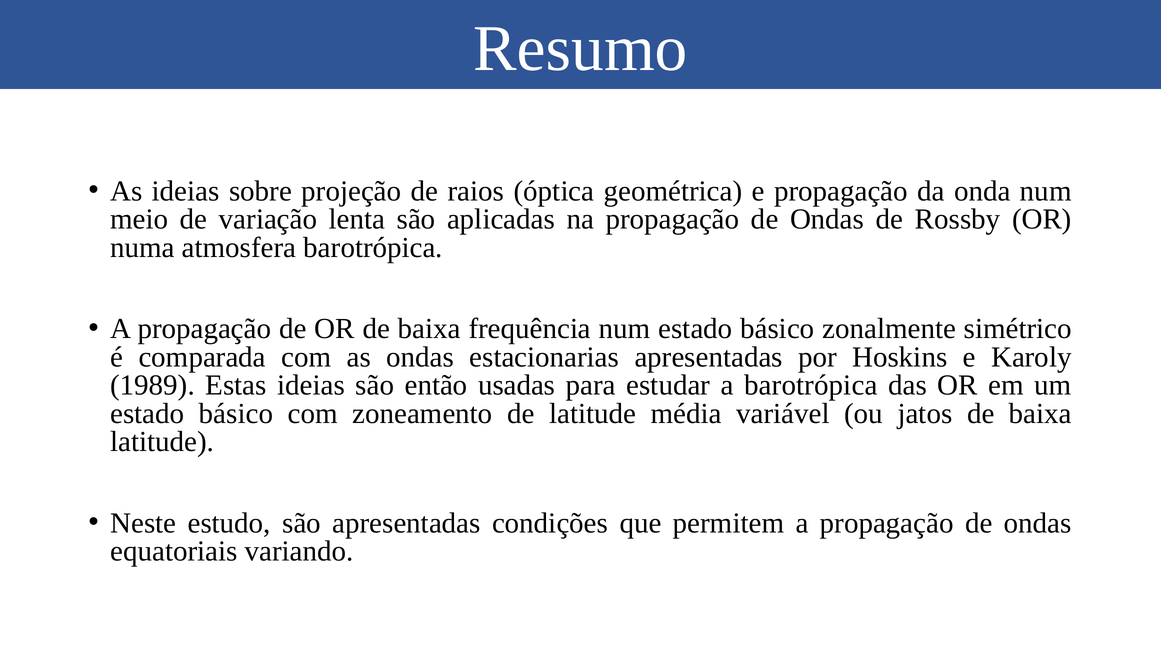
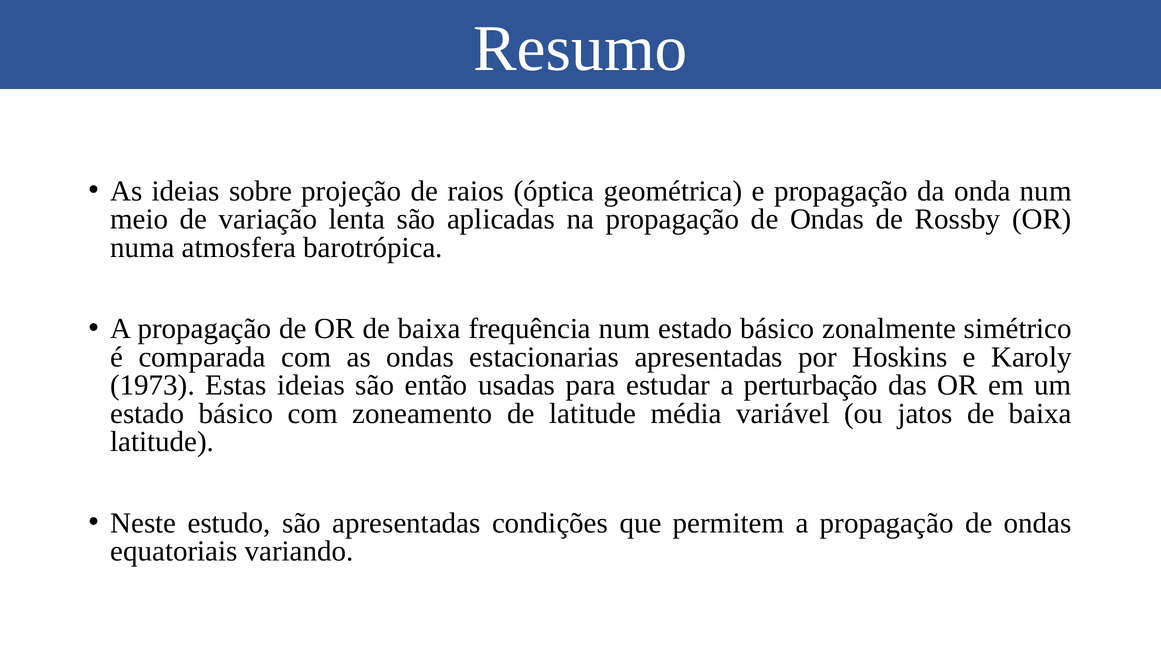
1989: 1989 -> 1973 (153, 385)
a barotrópica: barotrópica -> perturbação (811, 385)
